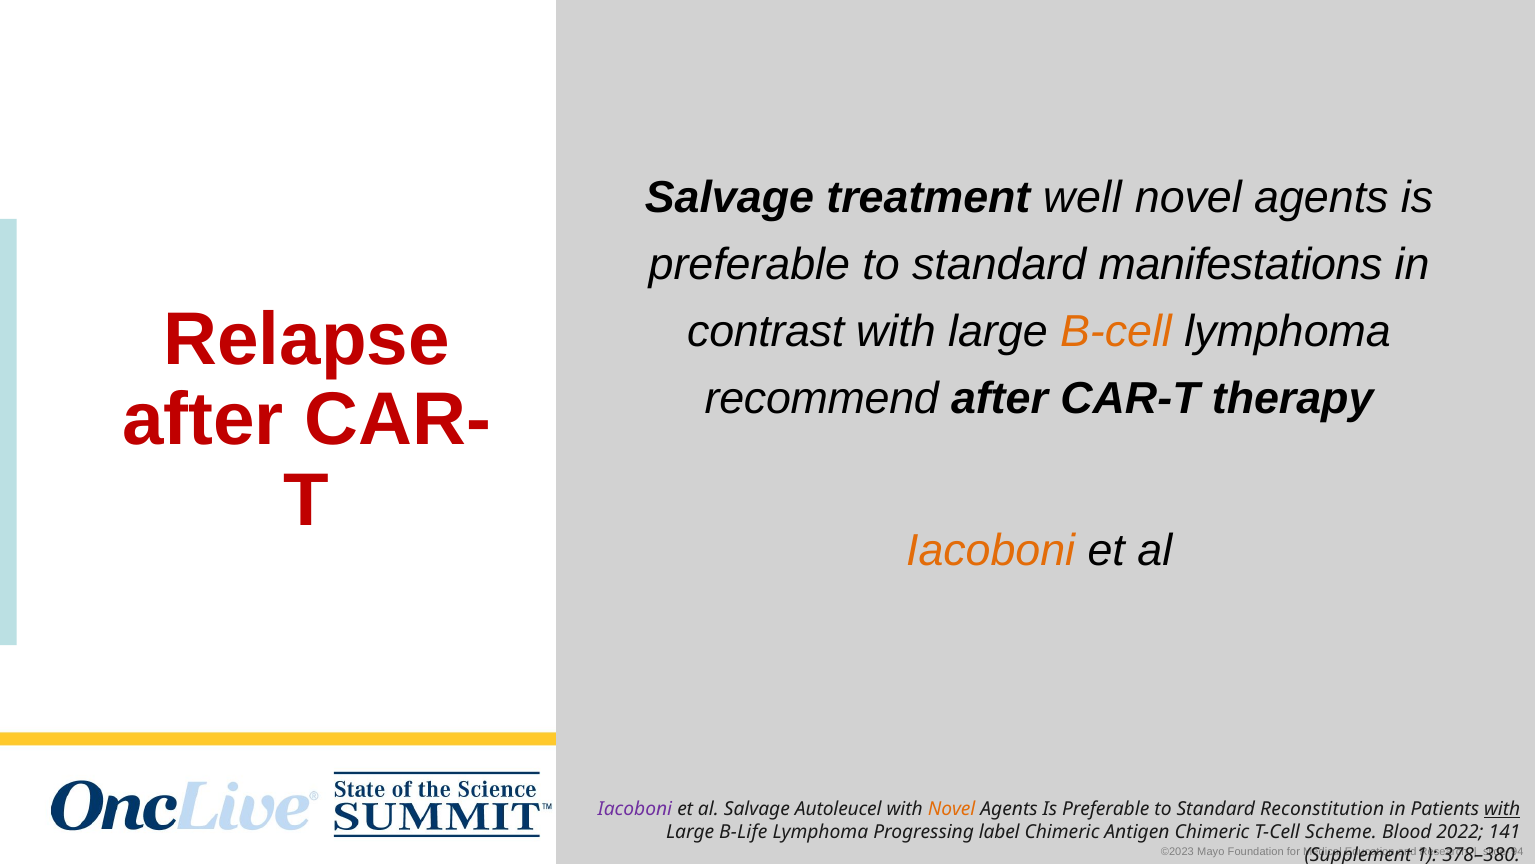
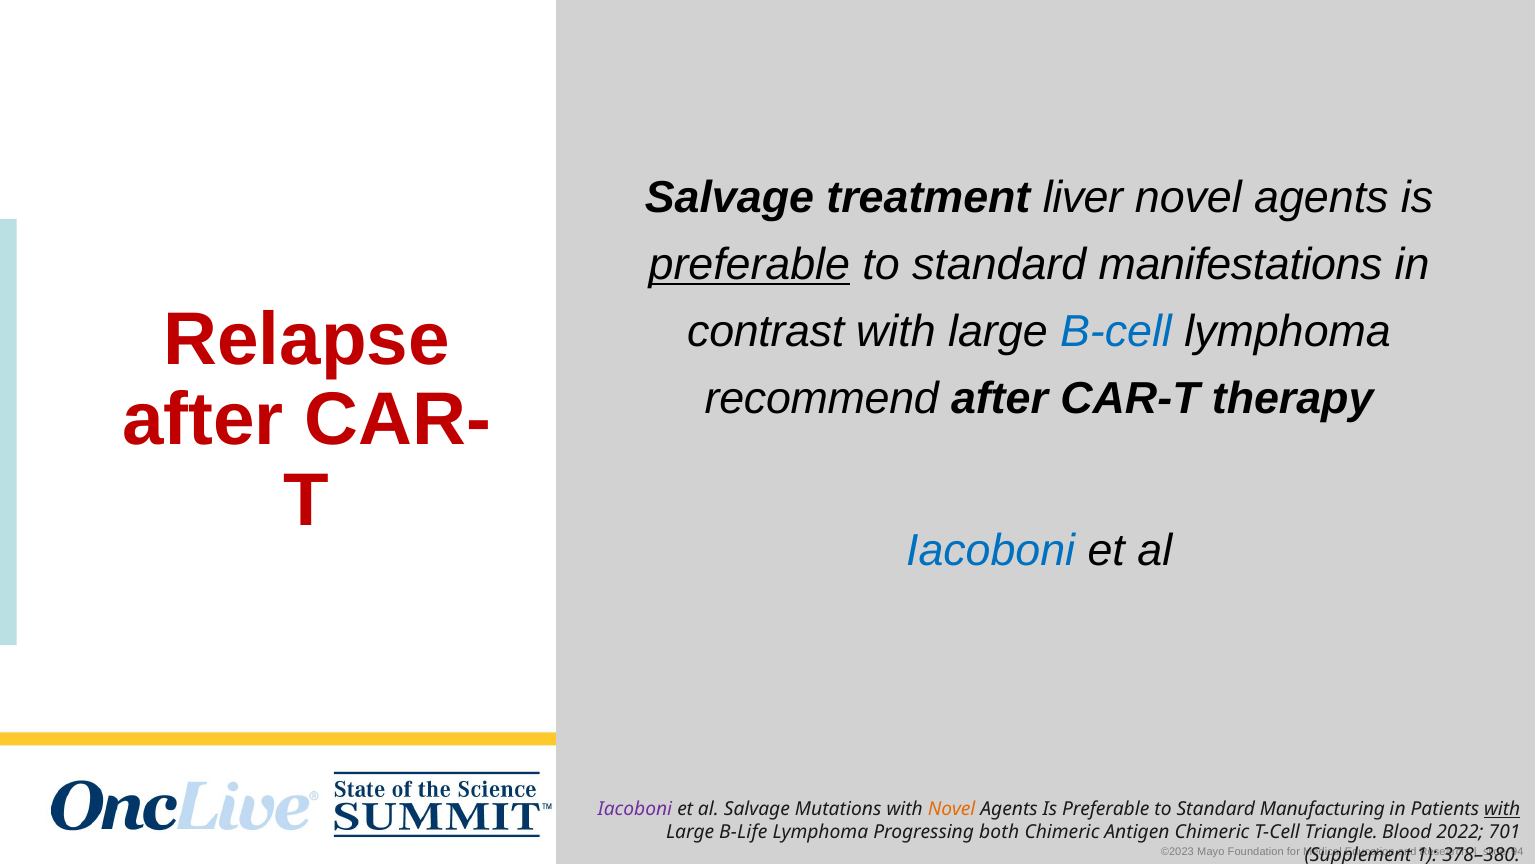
well: well -> liver (1083, 198)
preferable underline: none -> present (749, 265)
B-cell colour: orange -> blue (1116, 332)
Iacoboni colour: orange -> blue (991, 551)
Autoleucel: Autoleucel -> Mutations (838, 810)
Reconstitution: Reconstitution -> Manufacturing (1322, 810)
label: label -> both (999, 833)
Scheme: Scheme -> Triangle (1341, 833)
141: 141 -> 701 (1505, 833)
